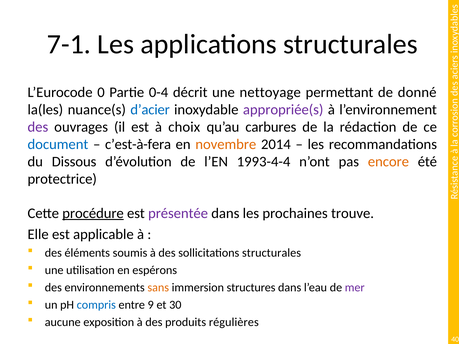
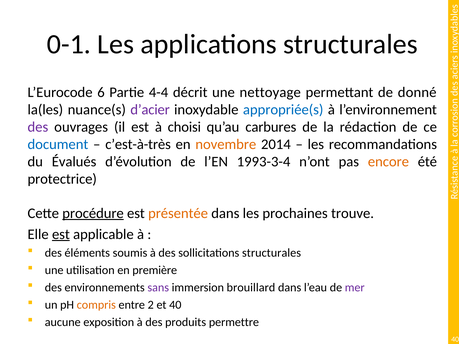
7-1: 7-1 -> 0-1 (69, 44)
0: 0 -> 6 (101, 92)
0-4: 0-4 -> 4-4 (159, 92)
d’acier colour: blue -> purple (150, 110)
appropriée(s colour: purple -> blue (283, 110)
choix: choix -> choisi (184, 127)
c’est-à-fera: c’est-à-fera -> c’est-à-très (138, 144)
Dissous: Dissous -> Évalués (74, 162)
1993-4-4: 1993-4-4 -> 1993-3-4 (264, 162)
présentée colour: purple -> orange (178, 213)
est underline: none -> present (61, 234)
espérons: espérons -> première (155, 270)
sans colour: orange -> purple (158, 288)
structures: structures -> brouillard (251, 288)
compris colour: blue -> orange (96, 305)
9: 9 -> 2 (151, 305)
et 30: 30 -> 40 (175, 305)
régulières: régulières -> permettre (234, 322)
